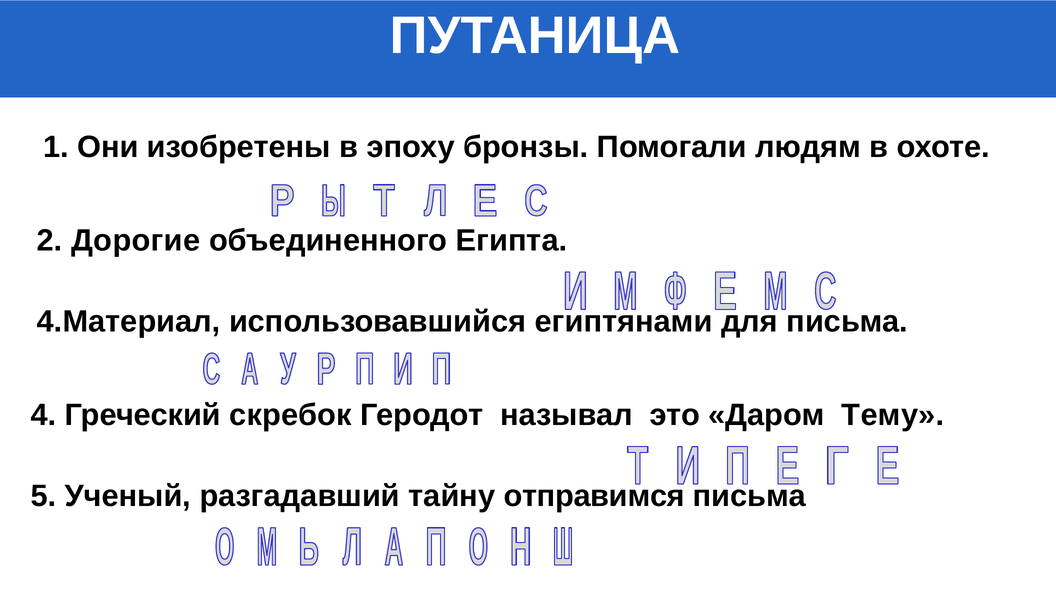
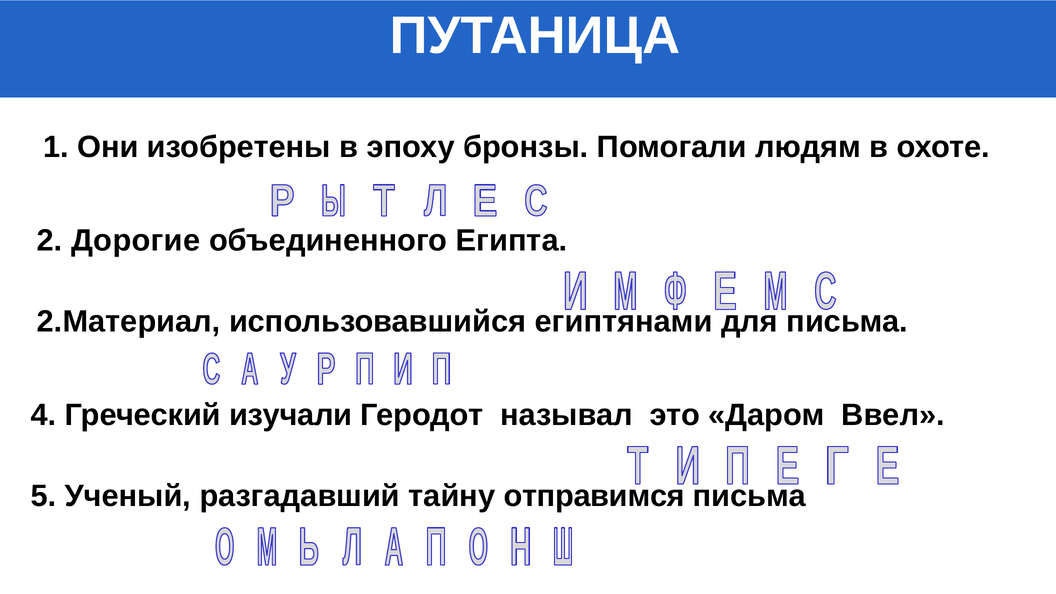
4.Материал: 4.Материал -> 2.Материал (129, 322)
скребок: скребок -> изучали (291, 415)
Тему: Тему -> Ввел (893, 415)
